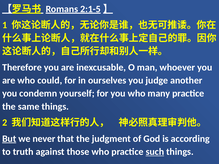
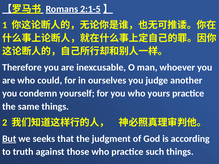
many: many -> yours (159, 94)
never: never -> seeks (44, 139)
such underline: present -> none (155, 152)
